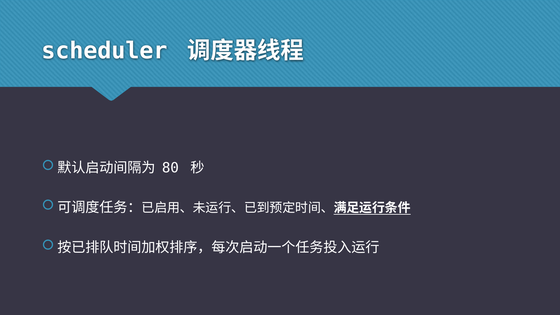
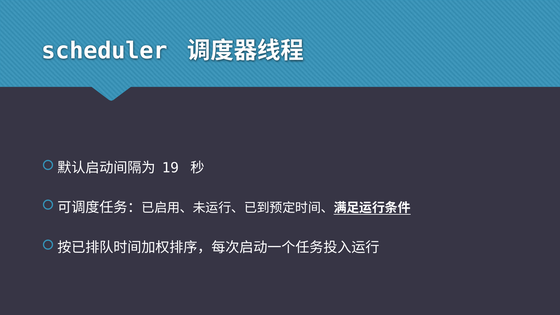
80: 80 -> 19 (170, 168)
